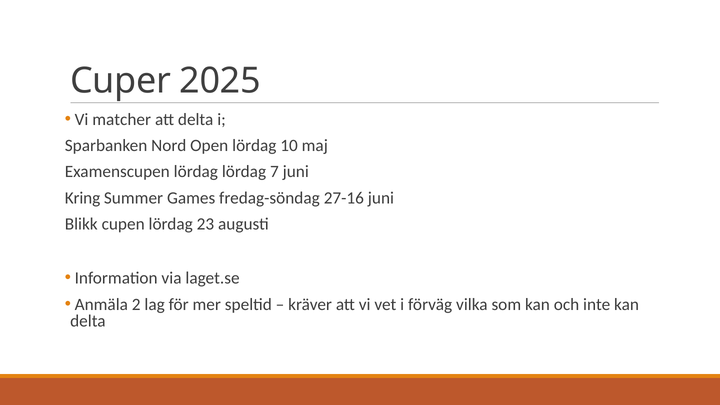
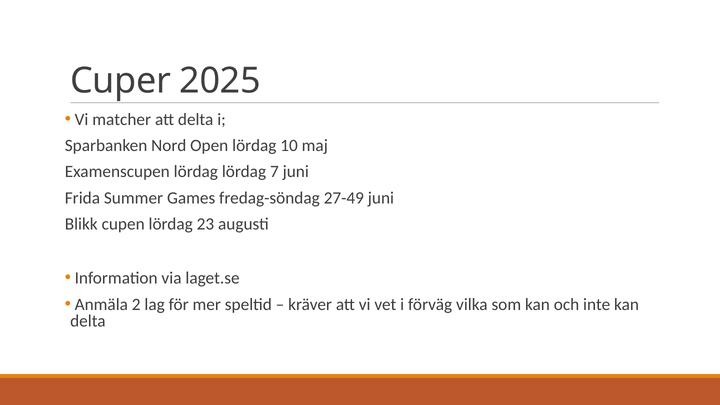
Kring: Kring -> Frida (82, 198)
27-16: 27-16 -> 27-49 (344, 198)
